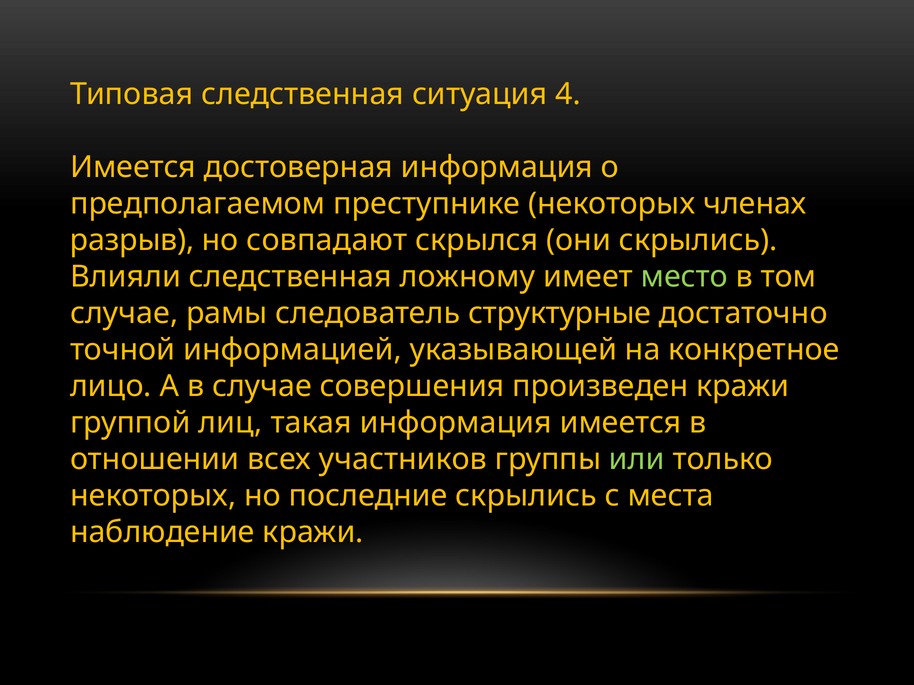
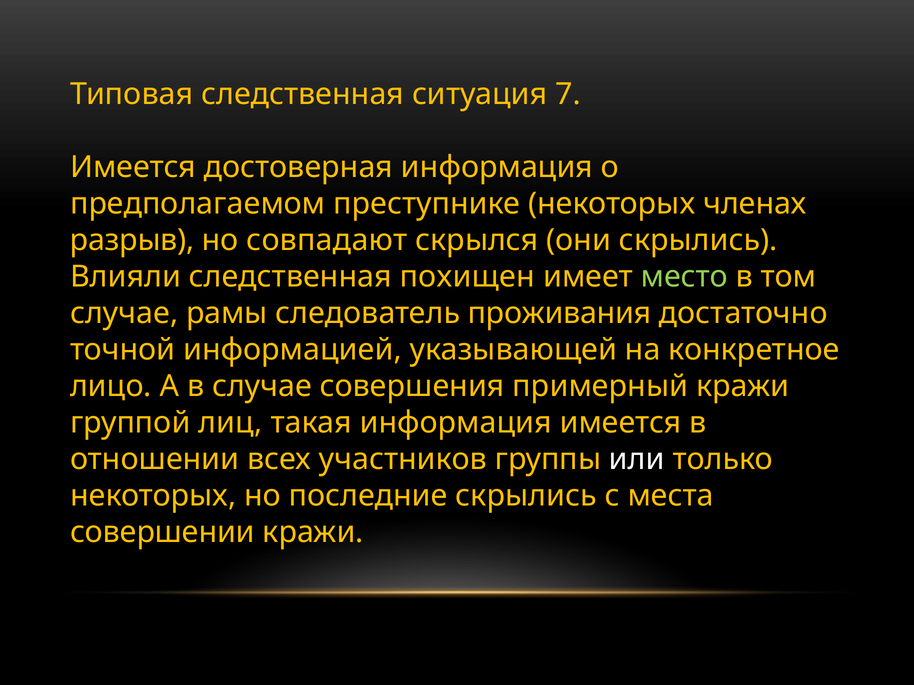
4: 4 -> 7 (568, 94)
ложному: ложному -> похищен (467, 277)
структурные: структурные -> проживания (560, 313)
произведен: произведен -> примерный (600, 387)
или colour: light green -> white (637, 460)
наблюдение: наблюдение -> совершении (162, 533)
